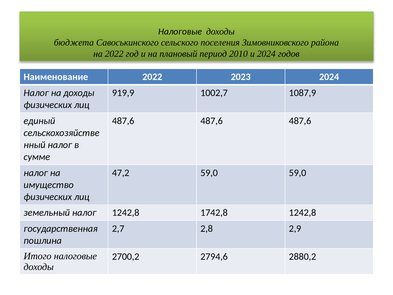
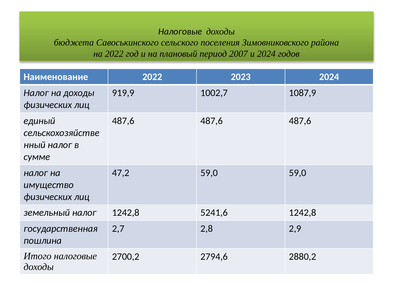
2010: 2010 -> 2007 (238, 54)
1742,8: 1742,8 -> 5241,6 (214, 213)
